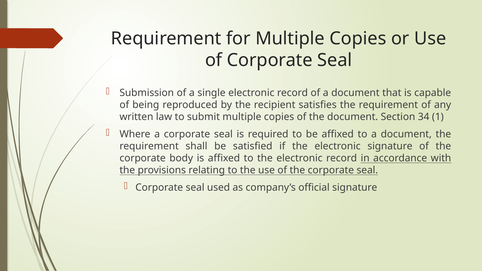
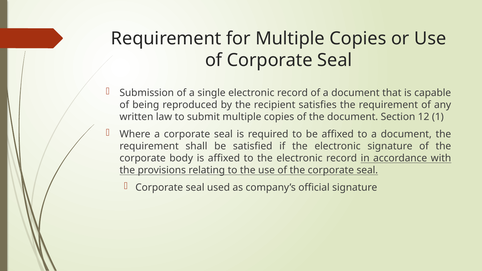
34: 34 -> 12 (424, 117)
